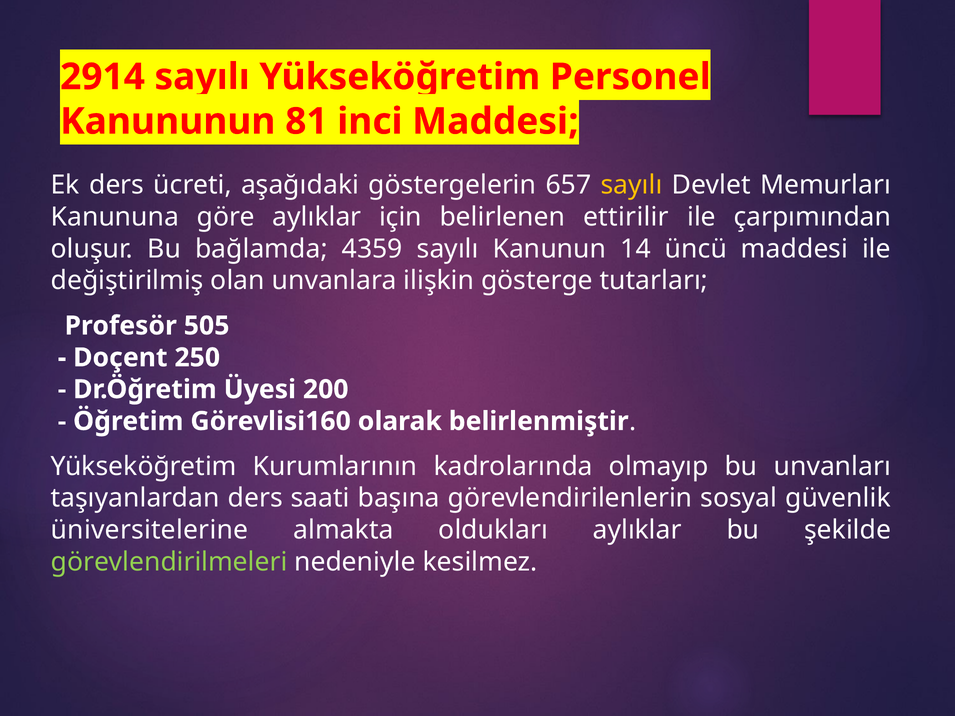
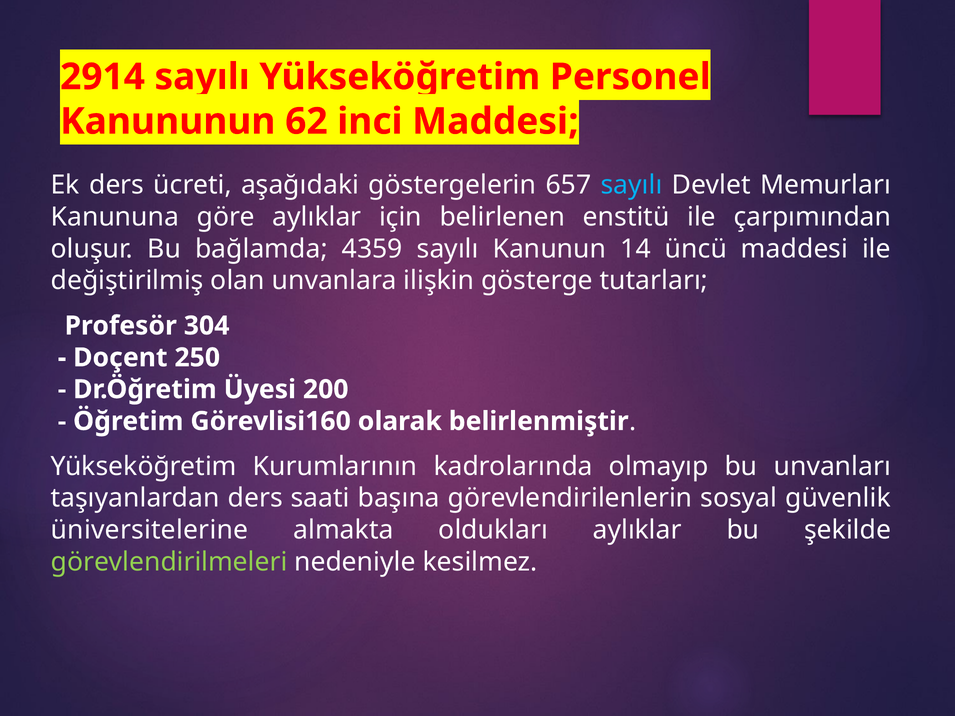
81: 81 -> 62 (306, 122)
sayılı colour: yellow -> light blue (632, 185)
ettirilir: ettirilir -> enstitü (626, 217)
505: 505 -> 304 (207, 326)
